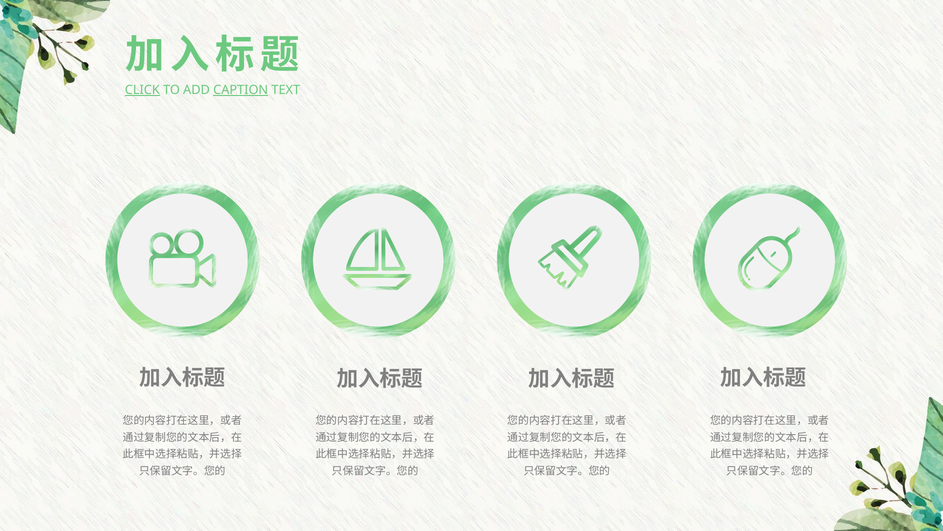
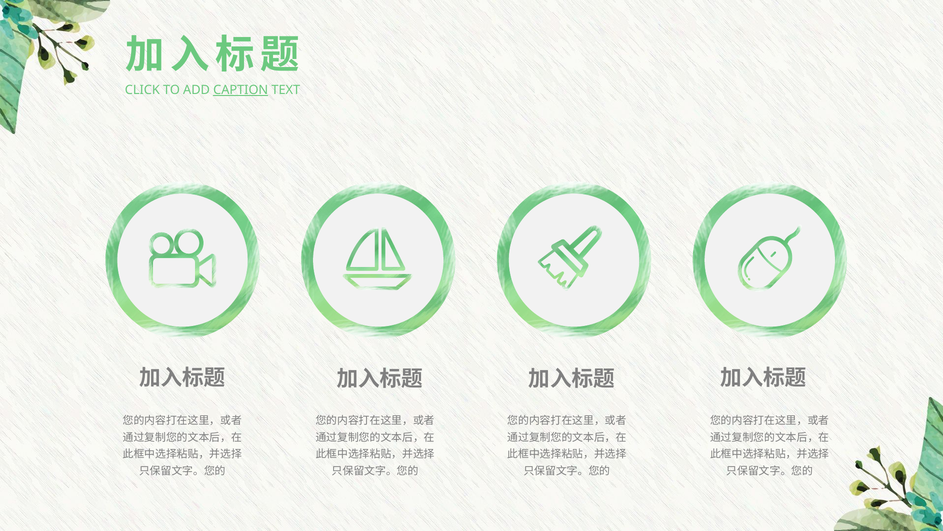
CLICK underline: present -> none (142, 90)
